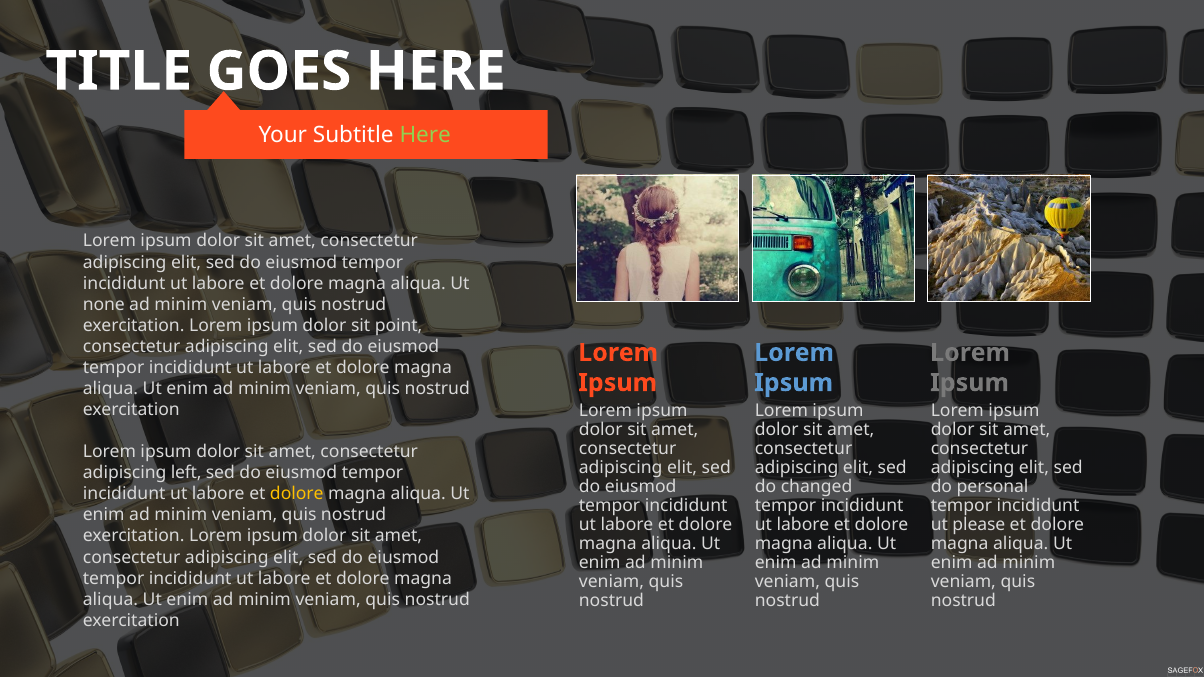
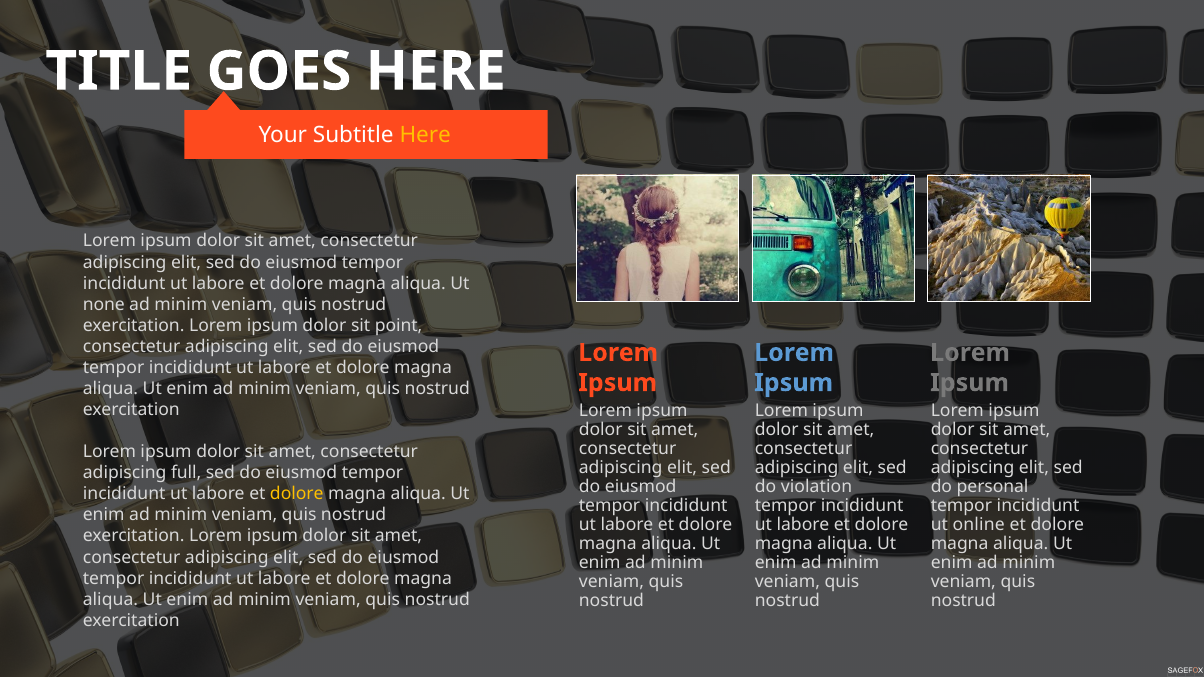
Here colour: light green -> yellow (425, 135)
left: left -> full (186, 473)
changed: changed -> violation (817, 487)
please: please -> online (979, 525)
